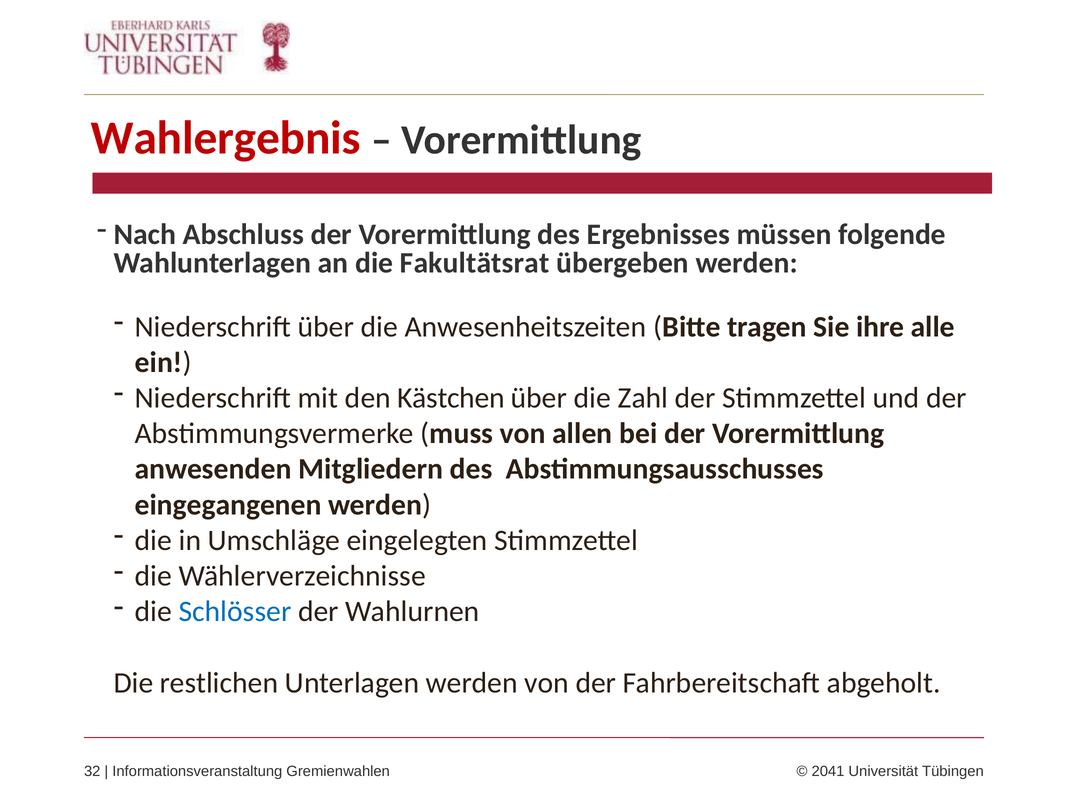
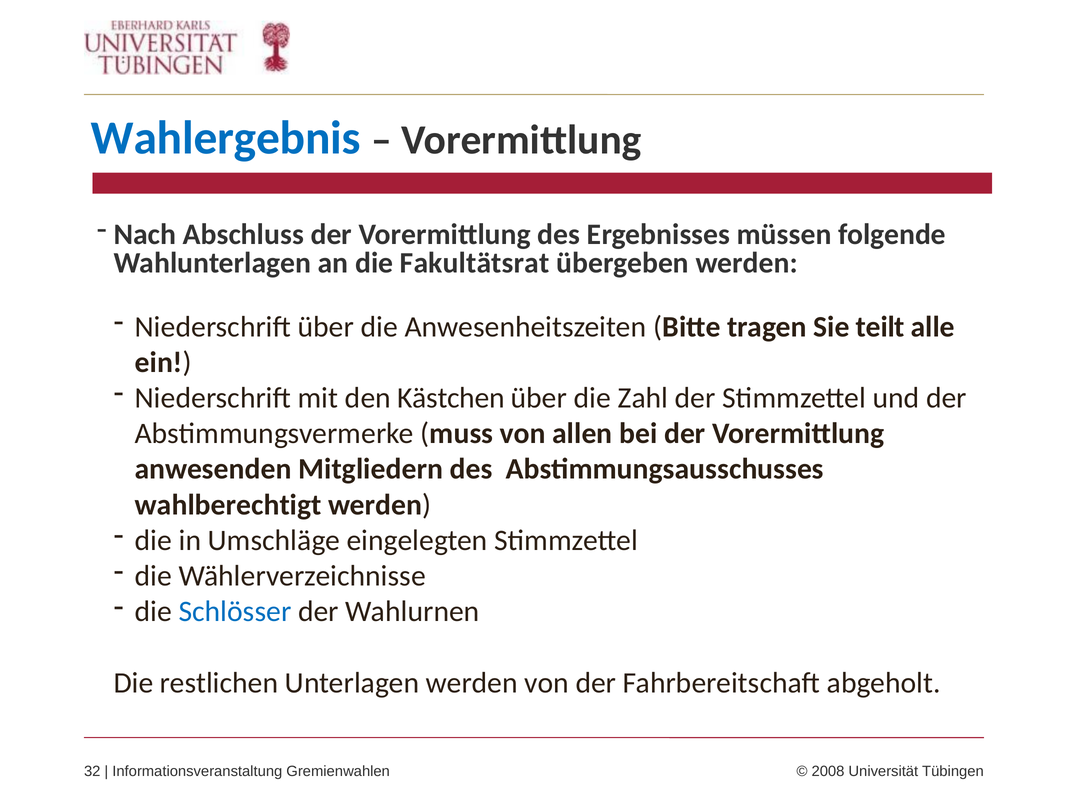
Wahlergebnis colour: red -> blue (226, 138)
ihre: ihre -> teilt (880, 327)
eingegangenen: eingegangenen -> wahlberechtigt (228, 505)
2041: 2041 -> 2008 (828, 771)
